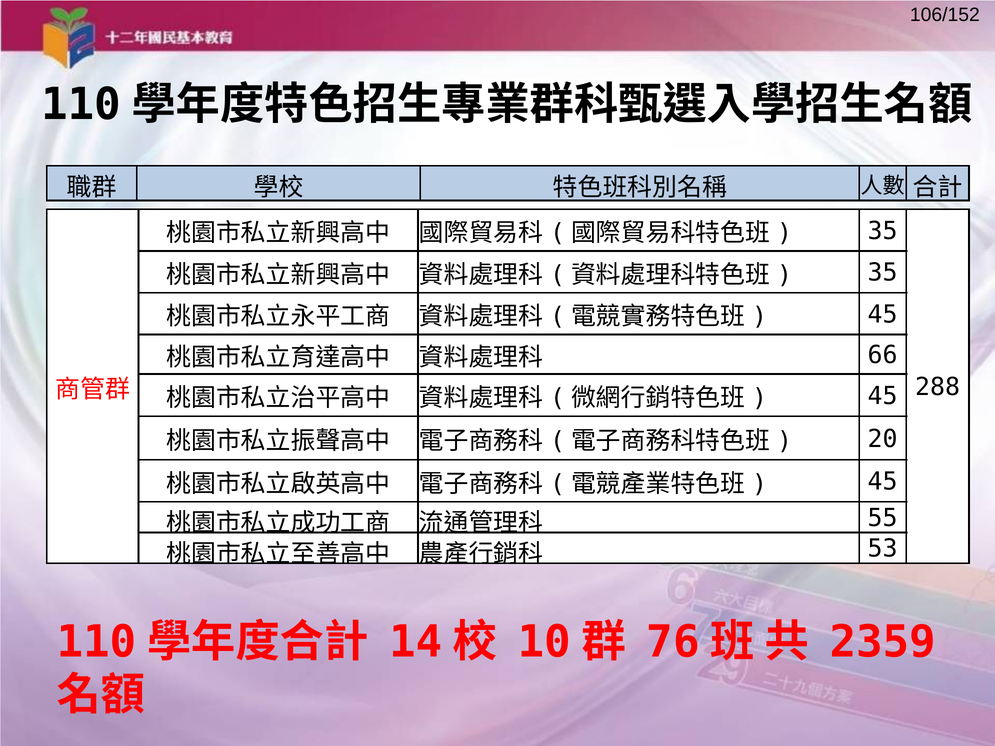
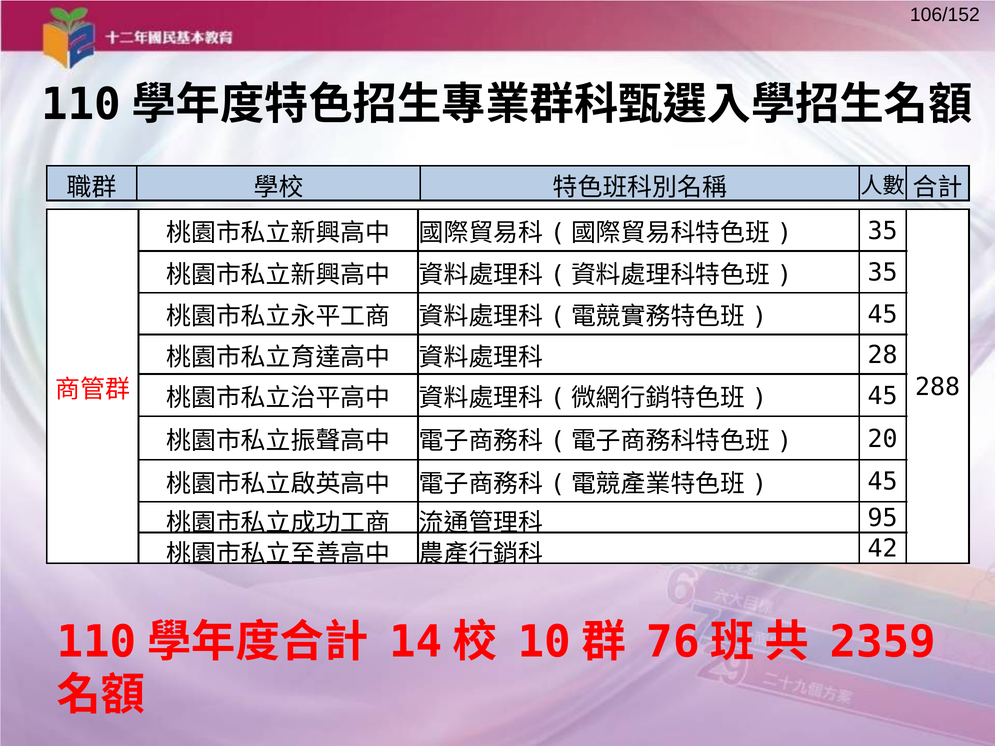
66: 66 -> 28 (883, 355)
55: 55 -> 95 (883, 518)
53: 53 -> 42 (883, 549)
